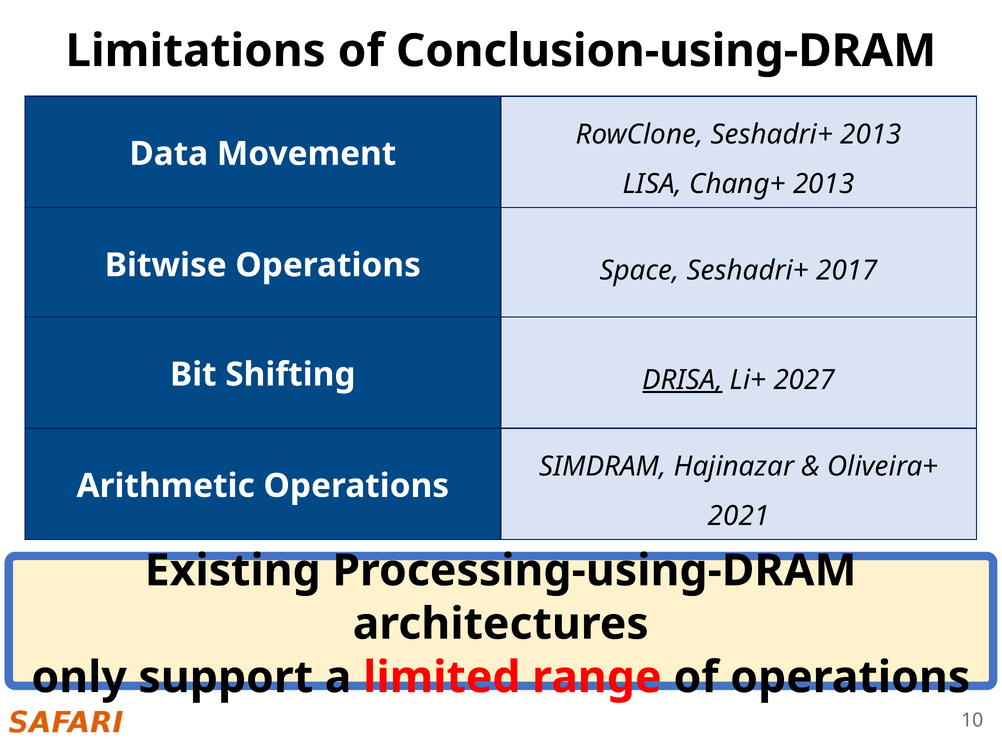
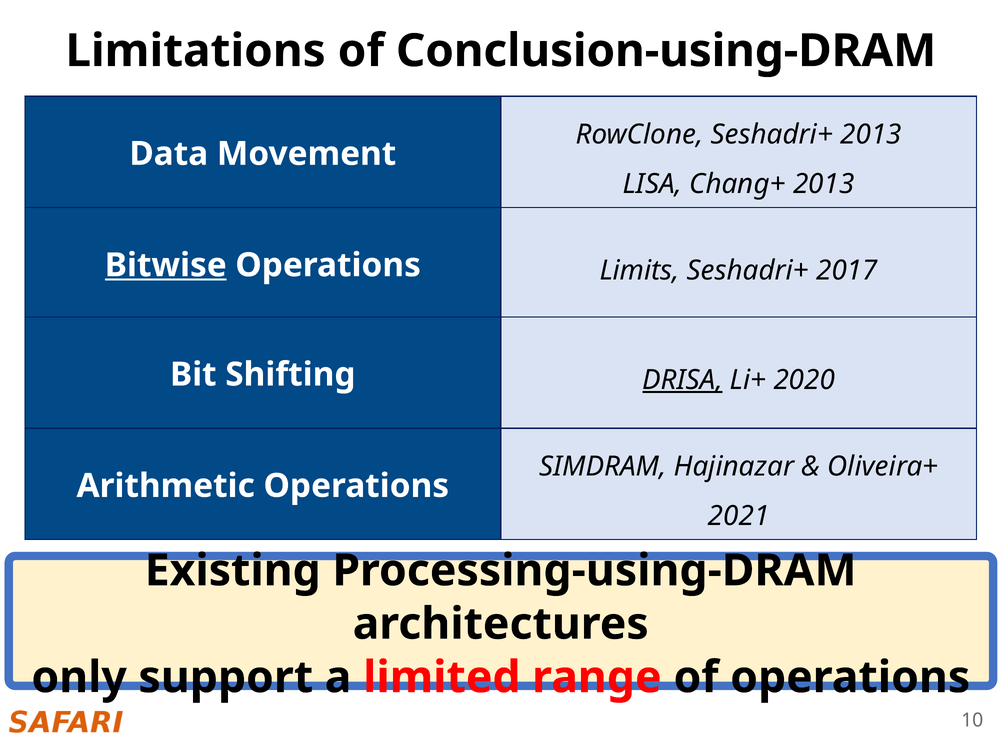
Bitwise underline: none -> present (166, 265)
Space: Space -> Limits (640, 271)
2027: 2027 -> 2020 (804, 380)
